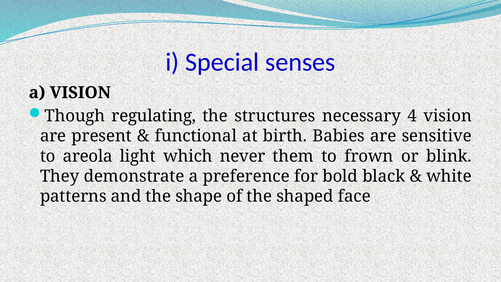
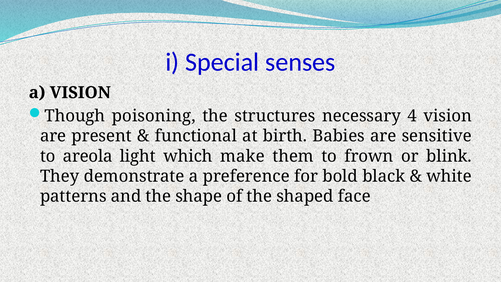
regulating: regulating -> poisoning (154, 116)
never: never -> make (242, 156)
